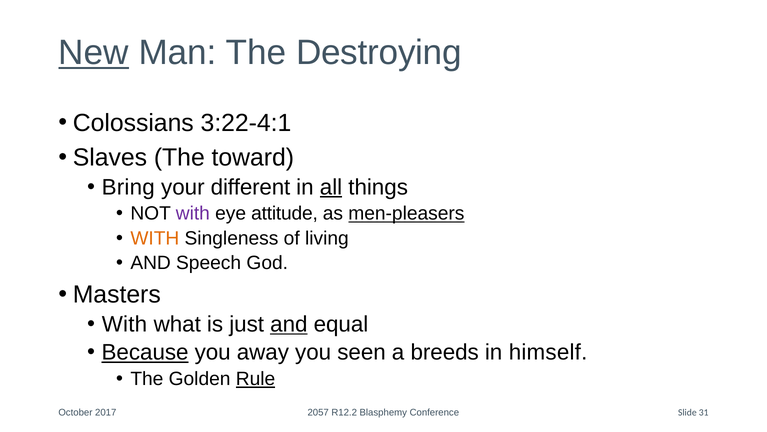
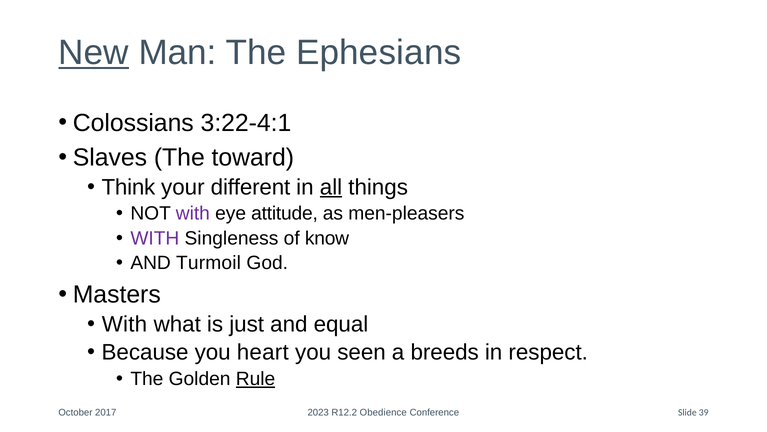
Destroying: Destroying -> Ephesians (379, 53)
Bring: Bring -> Think (128, 187)
men-pleasers underline: present -> none (406, 213)
WITH colour: orange -> purple (155, 238)
living: living -> know (327, 238)
Speech: Speech -> Turmoil (209, 263)
and underline: present -> none (289, 324)
Because underline: present -> none (145, 352)
away: away -> heart (263, 352)
himself: himself -> respect (548, 352)
2057: 2057 -> 2023 (318, 412)
Blasphemy: Blasphemy -> Obedience (383, 412)
31: 31 -> 39 (704, 412)
